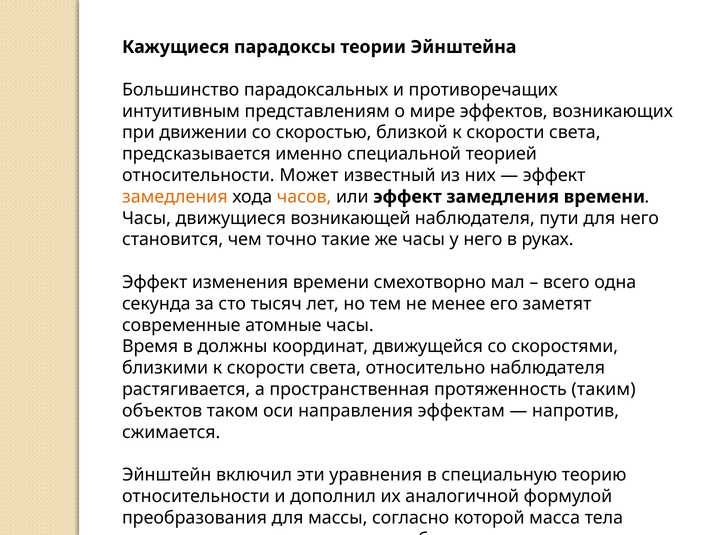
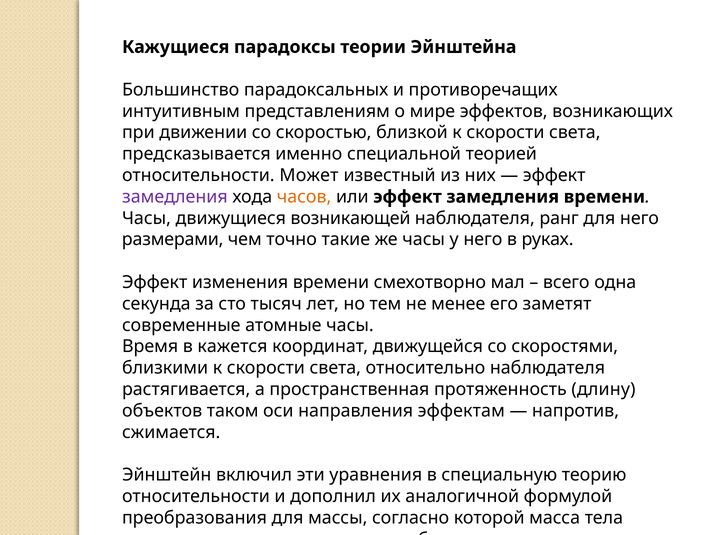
замедления colour: orange -> purple (175, 197)
пути: пути -> ранг (559, 218)
становится: становится -> размерами (173, 239)
должны: должны -> кажется (233, 346)
таким: таким -> длину (604, 389)
